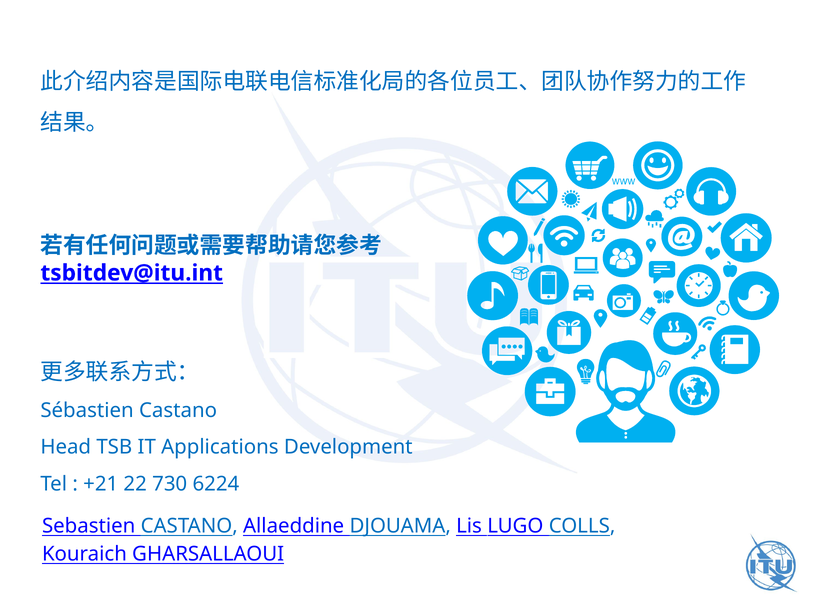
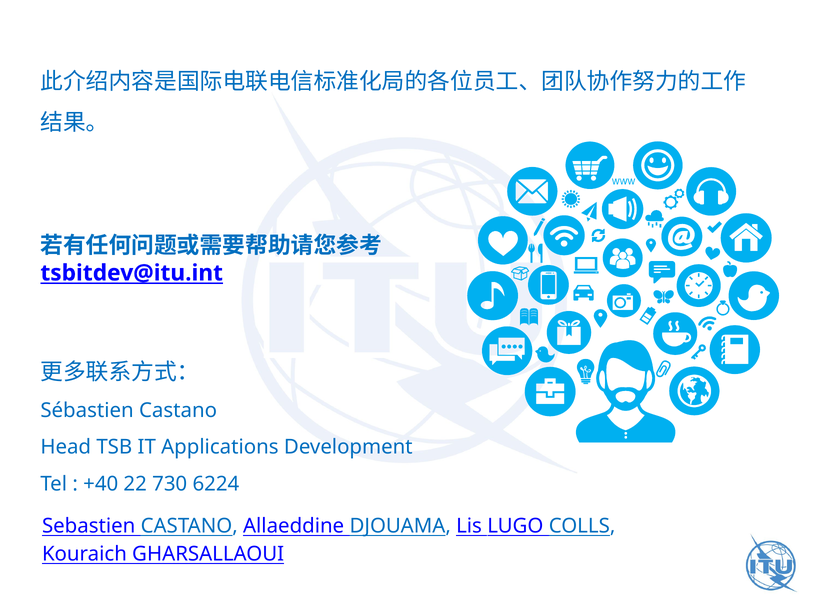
+21: +21 -> +40 (101, 484)
